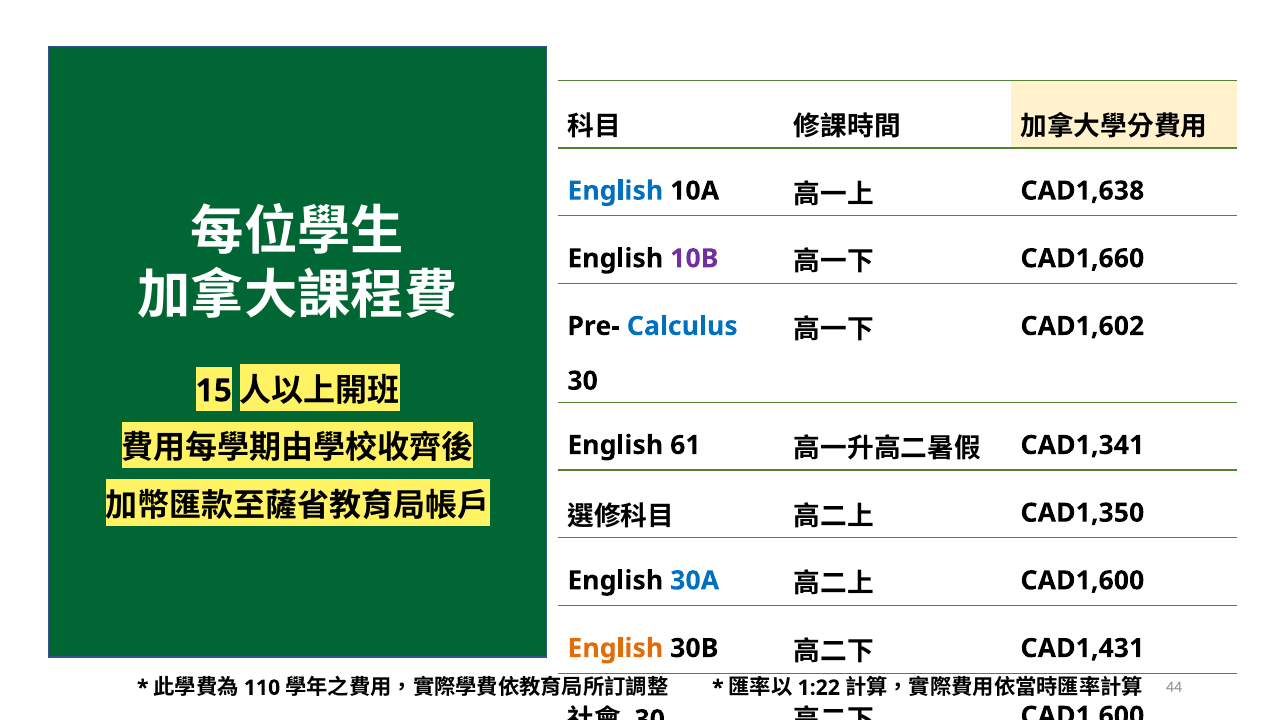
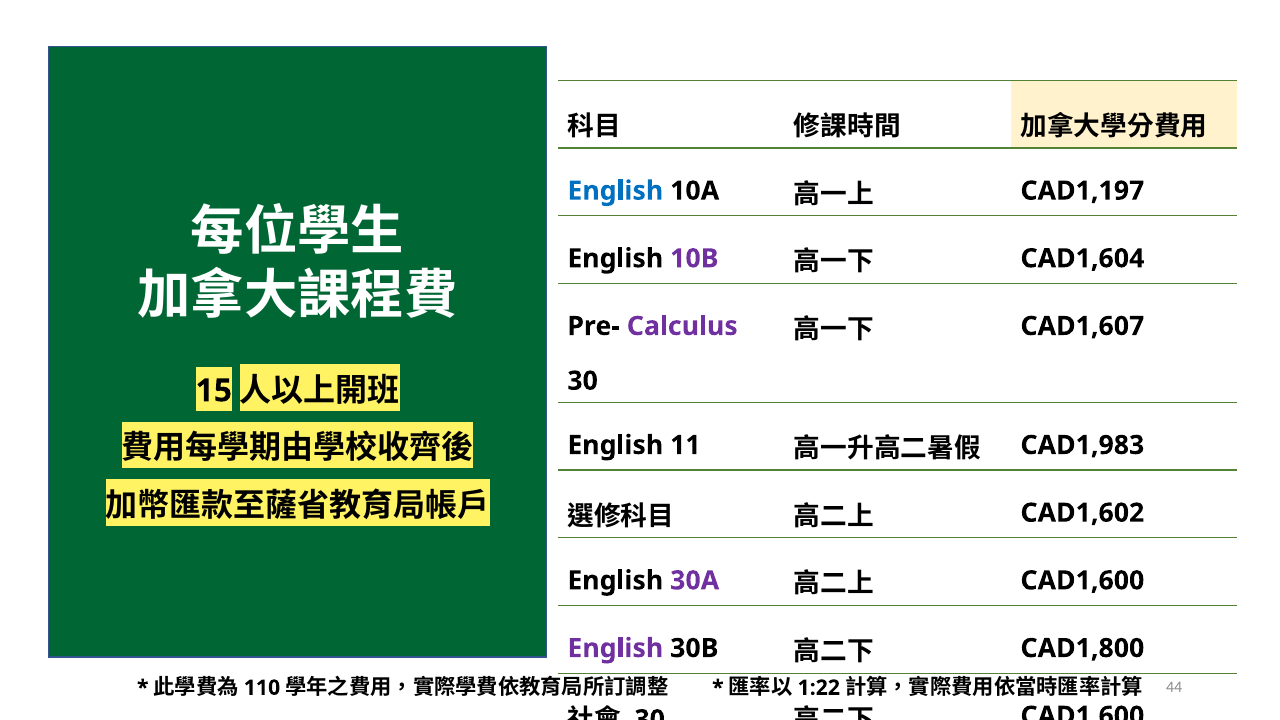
CAD1,638: CAD1,638 -> CAD1,197 (1082, 191)
CAD1,660: CAD1,660 -> CAD1,604 (1082, 259)
CAD1,602: CAD1,602 -> CAD1,607 (1082, 326)
Calculus colour: blue -> purple (682, 326)
61: 61 -> 11 (685, 445)
CAD1,341: CAD1,341 -> CAD1,983 (1082, 445)
CAD1,350: CAD1,350 -> CAD1,602 (1082, 513)
30A colour: blue -> purple (695, 581)
English colour: orange -> purple (615, 648)
CAD1,431: CAD1,431 -> CAD1,800 (1082, 648)
